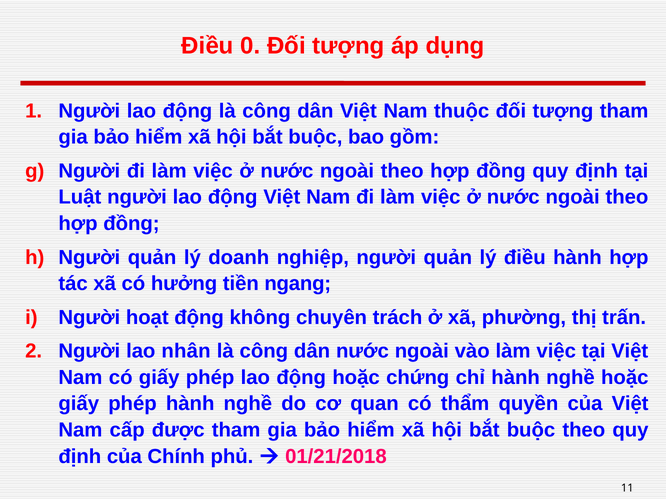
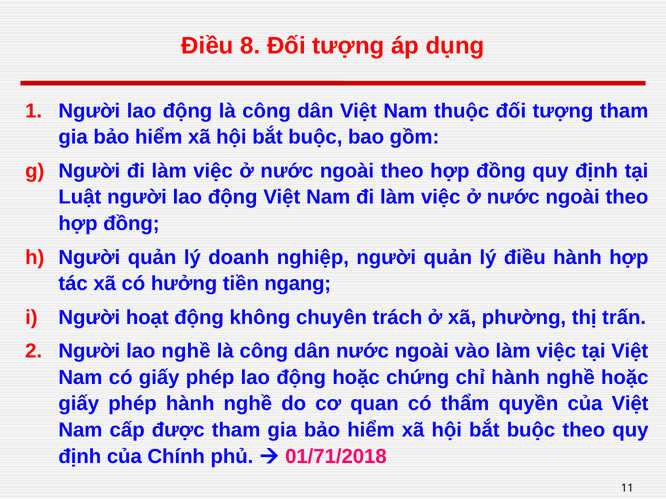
0: 0 -> 8 (250, 46)
lao nhân: nhân -> nghề (186, 351)
01/21/2018: 01/21/2018 -> 01/71/2018 (336, 457)
